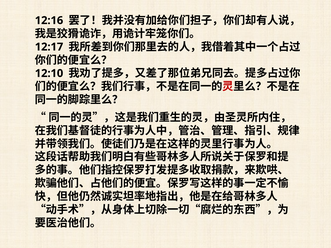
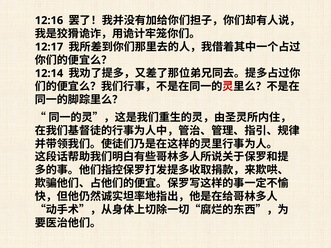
12:10: 12:10 -> 12:14 (49, 73)
